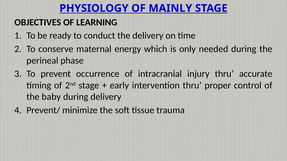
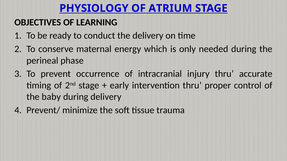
MAINLY: MAINLY -> ATRIUM (170, 8)
